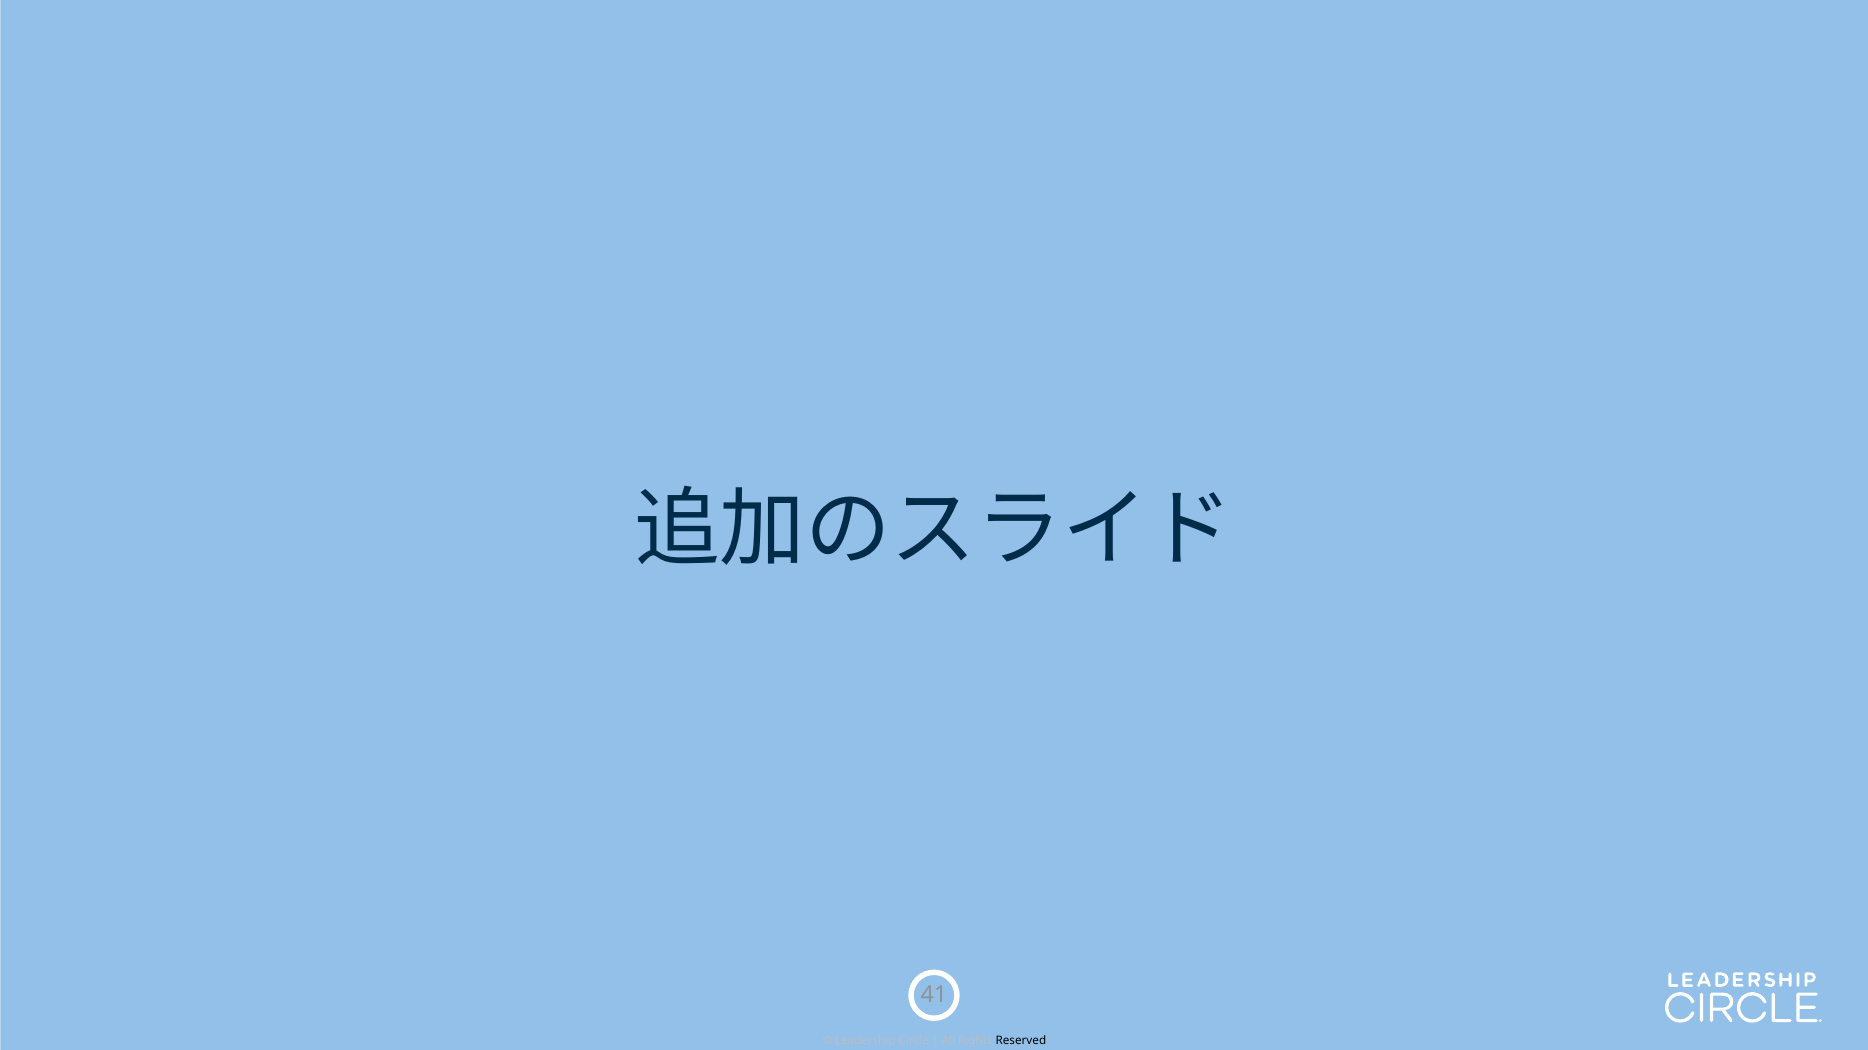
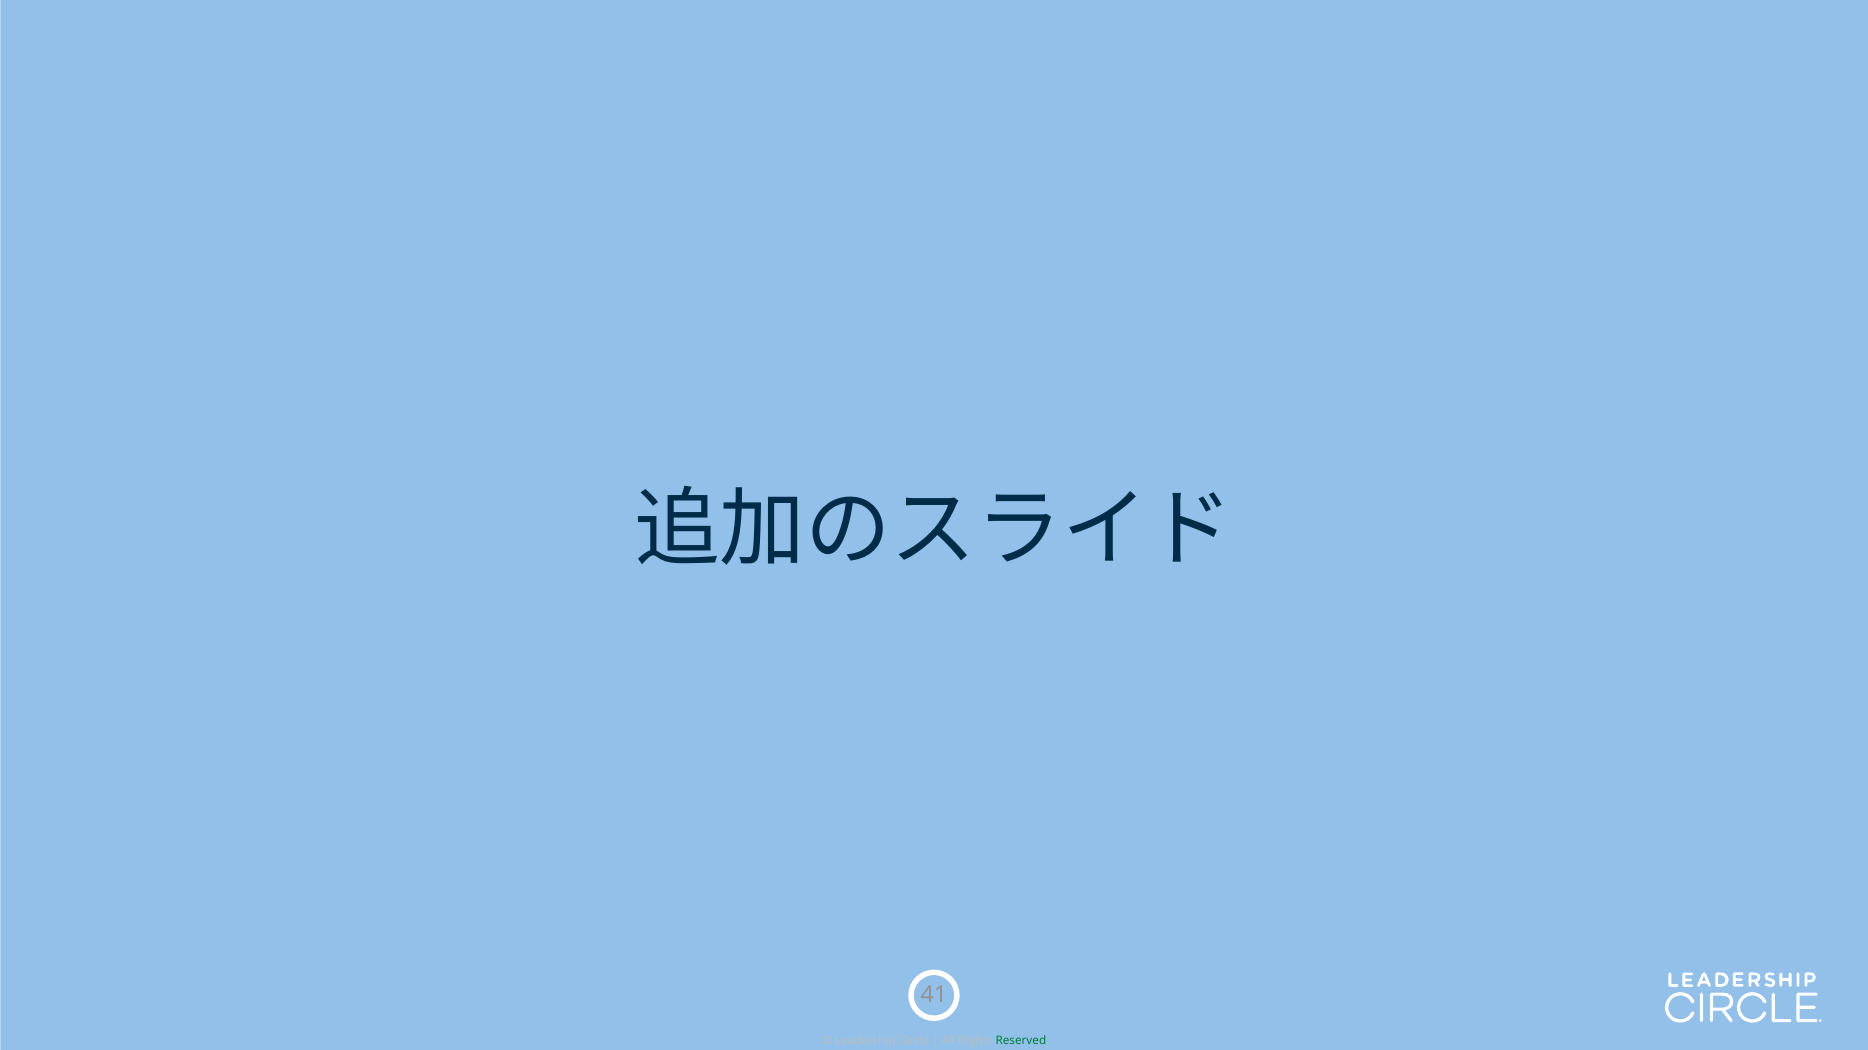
Reserved colour: black -> green (1021, 1041)
